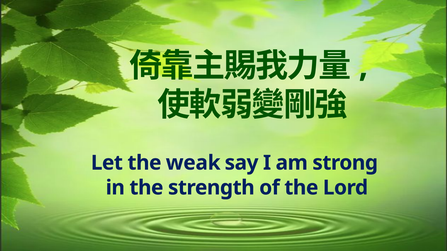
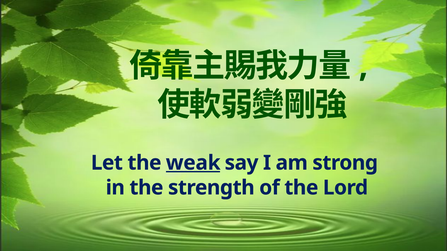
weak underline: none -> present (193, 163)
